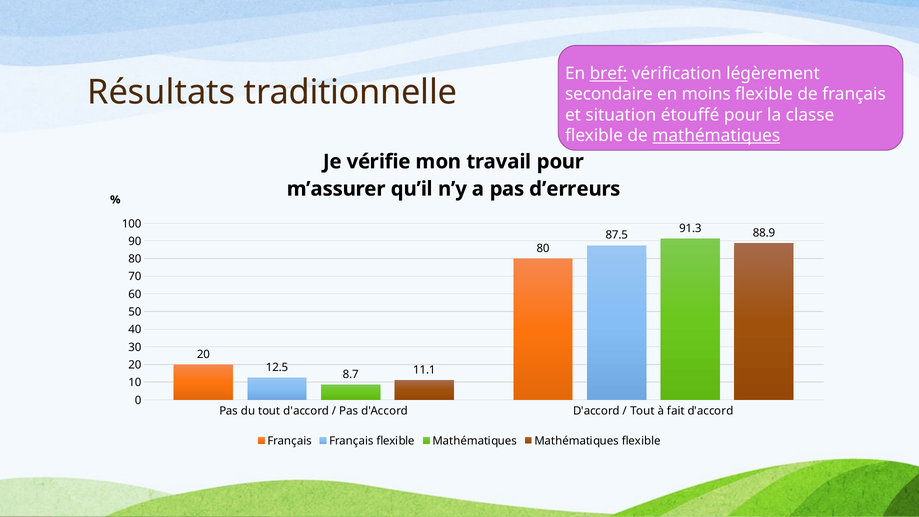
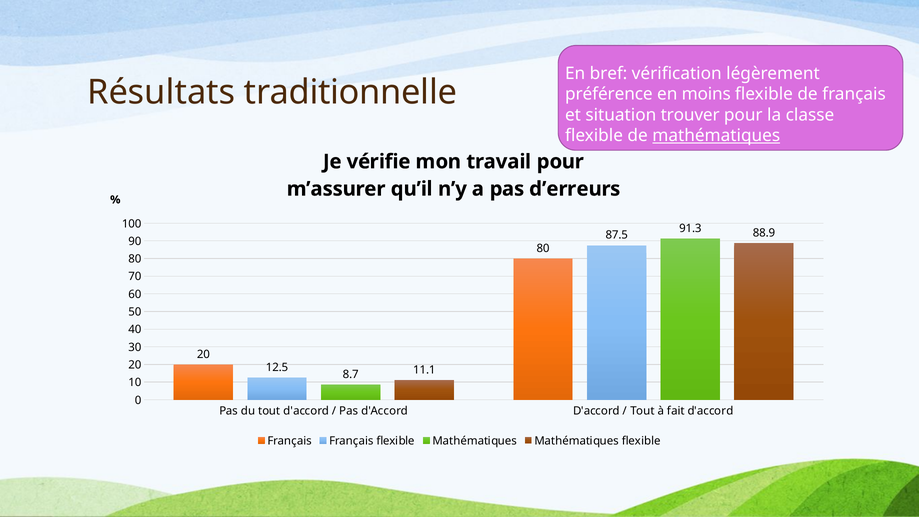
bref underline: present -> none (609, 73)
secondaire: secondaire -> préférence (609, 94)
étouffé: étouffé -> trouver (690, 115)
